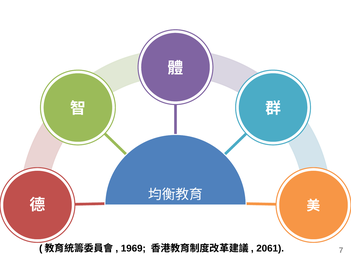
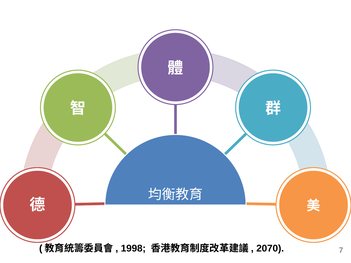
1969: 1969 -> 1998 (133, 249)
2061: 2061 -> 2070 (270, 249)
